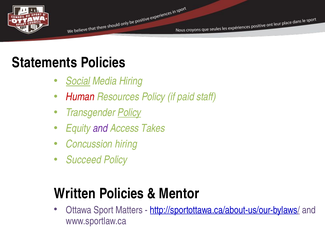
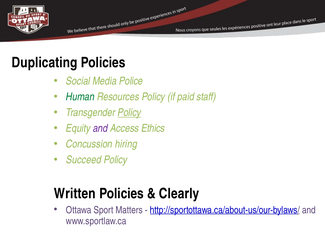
Statements: Statements -> Duplicating (45, 63)
Social underline: present -> none (78, 81)
Media Hiring: Hiring -> Police (131, 81)
Human colour: red -> green (80, 97)
Takes: Takes -> Ethics (153, 128)
Mentor: Mentor -> Clearly (179, 193)
